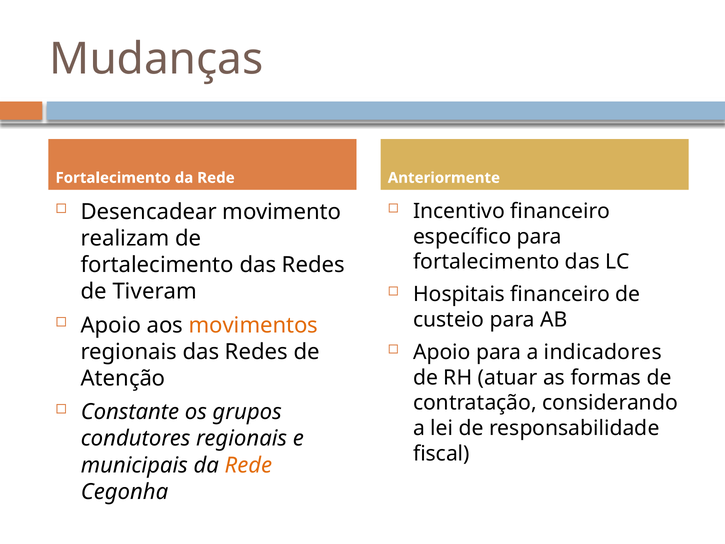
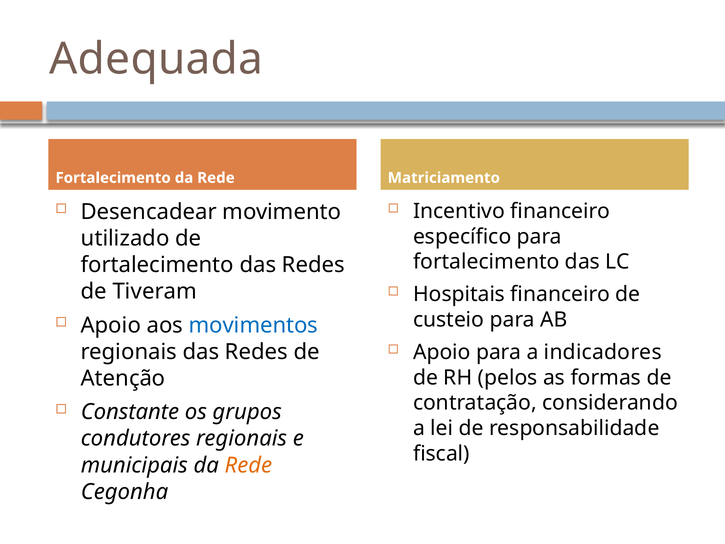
Mudanças: Mudanças -> Adequada (156, 59)
Anteriormente: Anteriormente -> Matriciamento (444, 178)
realizam: realizam -> utilizado (125, 238)
movimentos colour: orange -> blue (253, 325)
atuar: atuar -> pelos (508, 377)
